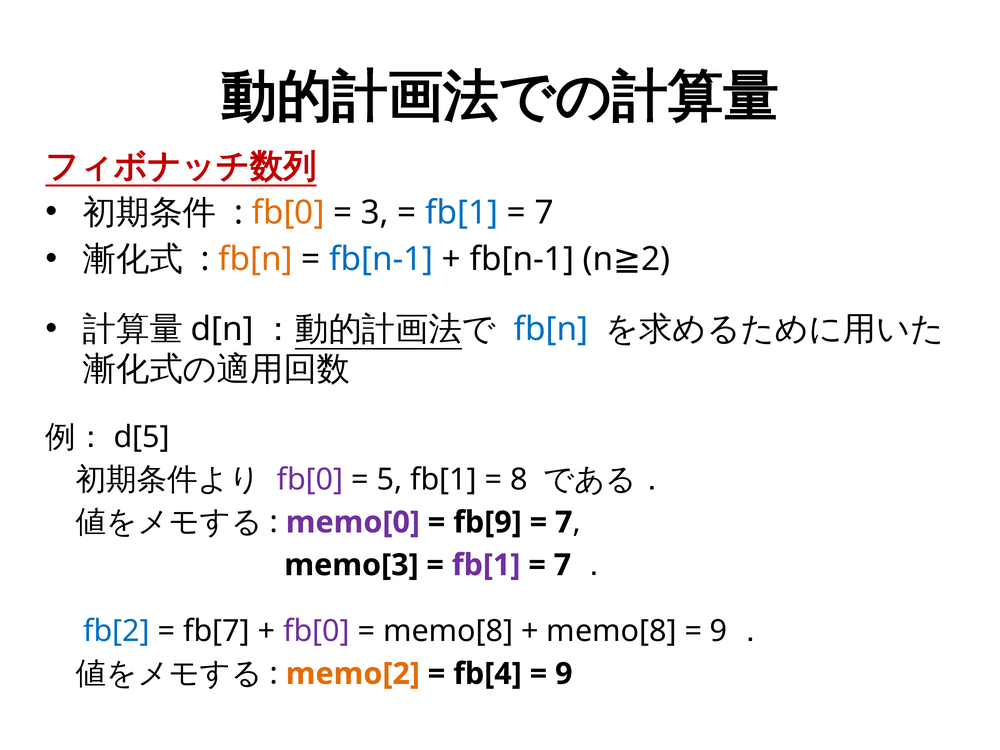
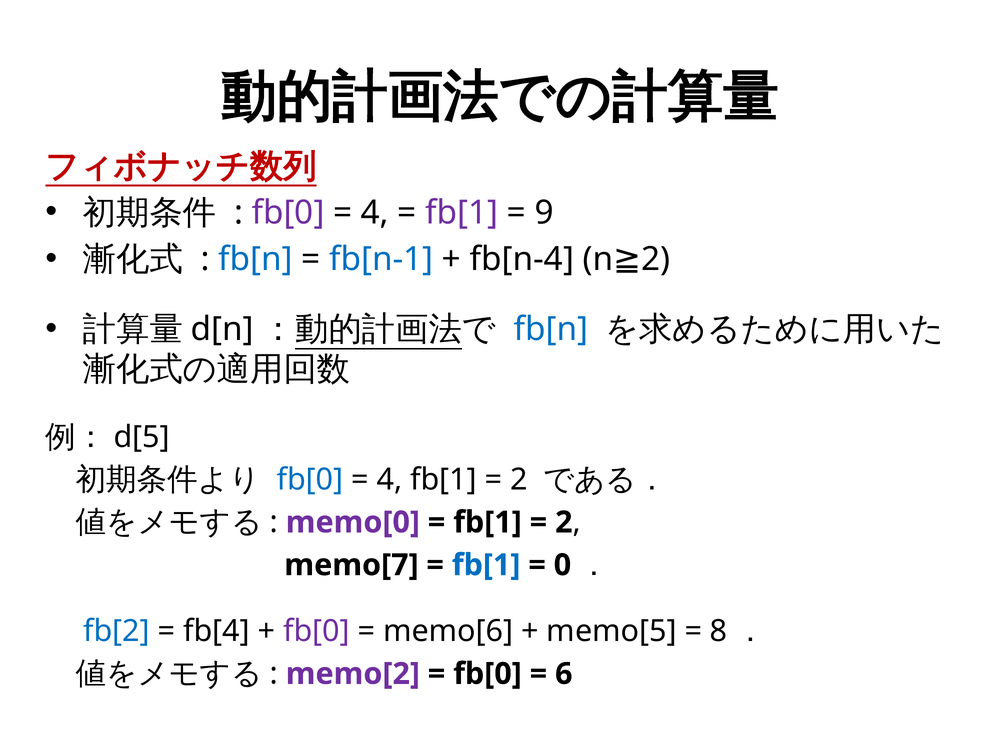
fb[0 colour: orange -> purple (288, 213)
3: 3 -> 4 (375, 213)
fb[1 colour: blue -> purple (462, 213)
7: 7 -> 9 (544, 213)
fb[n colour: orange -> blue (255, 259)
fb[n-1: fb[n-1 -> fb[n-4 (522, 259)
fb[0 colour: purple -> blue (310, 480)
5: 5 -> 4 (389, 480)
8: 8 -> 2 (519, 480)
fb[9: fb[9 -> fb[1 (488, 522)
7: 7 -> 2 (564, 522)
memo[3: memo[3 -> memo[7 (352, 565)
fb[1 colour: purple -> blue (486, 565)
7: 7 -> 0 (562, 565)
fb[7: fb[7 -> fb[4 (216, 631)
memo[8: memo[8 -> memo[6 (448, 631)
memo[8: memo[8 -> memo[5 (612, 631)
9: 9 -> 8 (719, 631)
memo[2 colour: orange -> purple (353, 674)
fb[4: fb[4 -> fb[0 (488, 674)
9: 9 -> 6 (564, 674)
